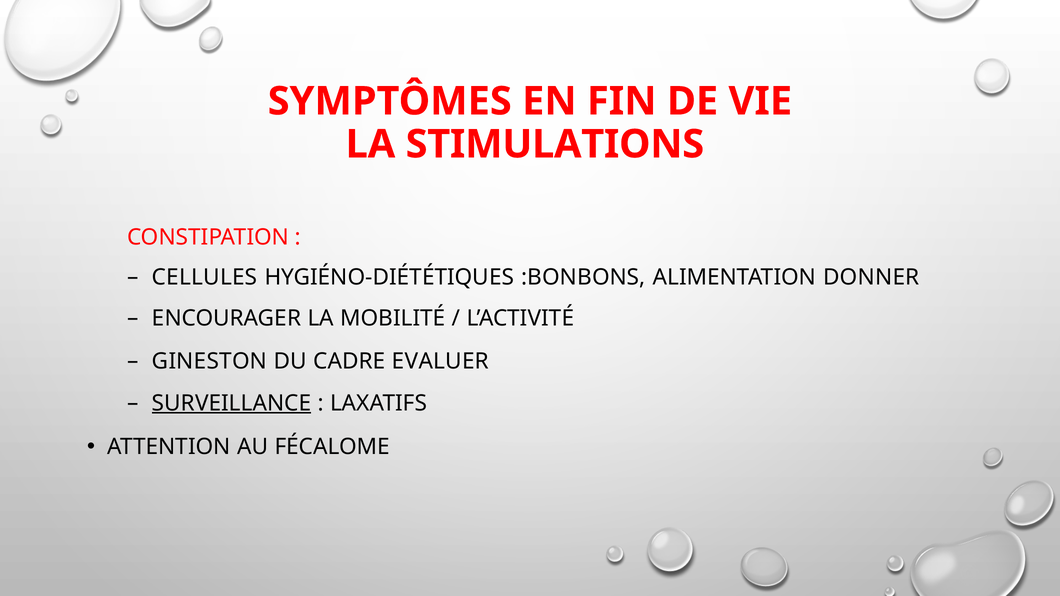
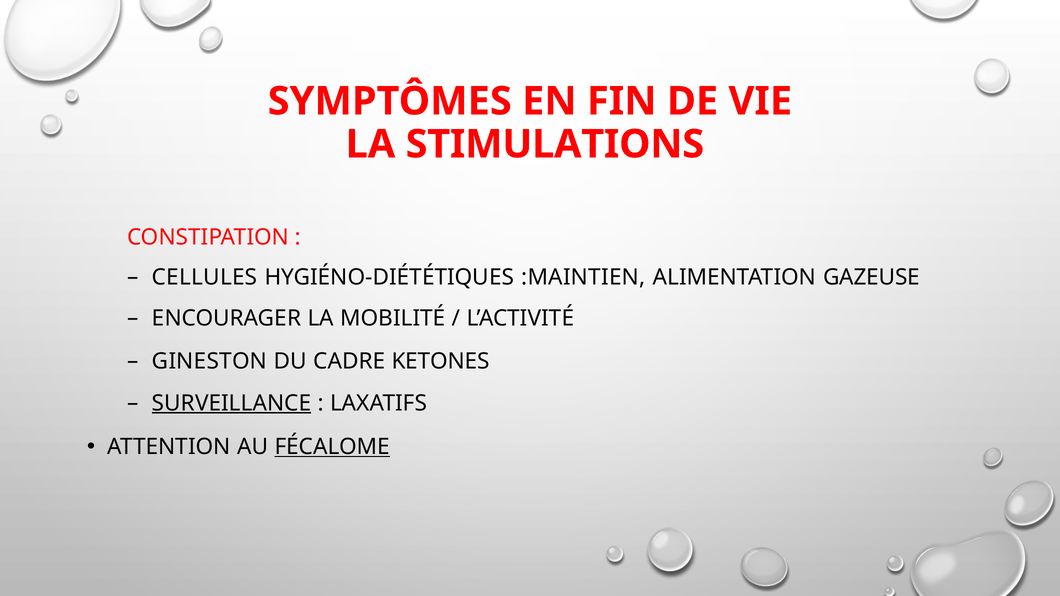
:BONBONS: :BONBONS -> :MAINTIEN (583, 277)
DONNER: DONNER -> GAZEUSE (871, 277)
EVALUER: EVALUER -> KETONES (441, 361)
FÉCALOME underline: none -> present (332, 447)
